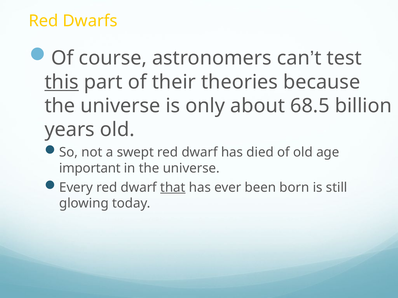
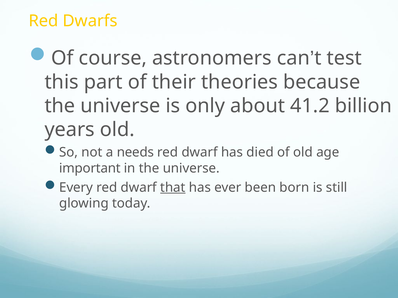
this underline: present -> none (62, 82)
68.5: 68.5 -> 41.2 (310, 106)
swept: swept -> needs (135, 153)
